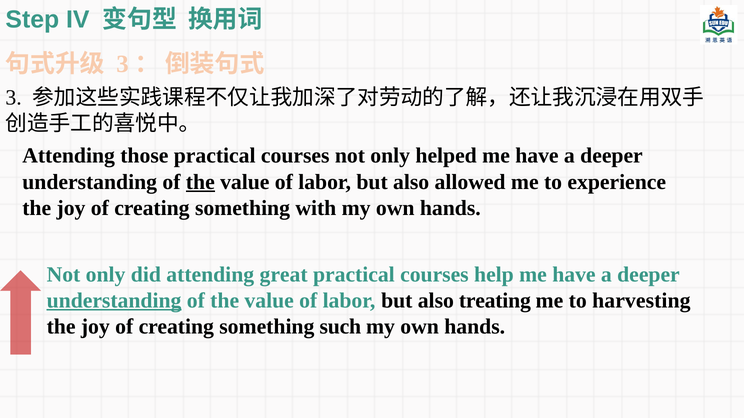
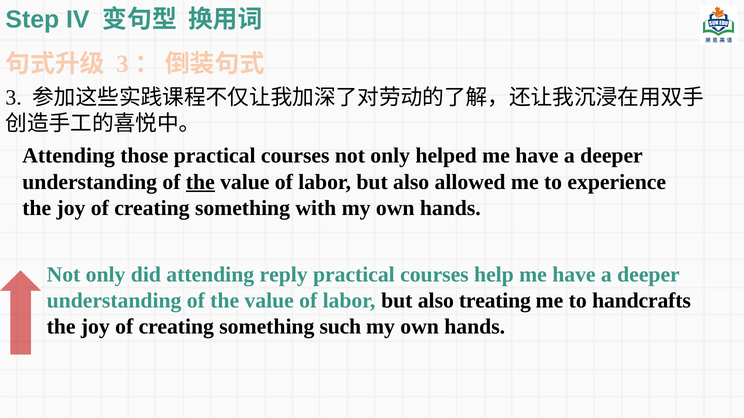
great: great -> reply (284, 275)
understanding underline: present -> none (114, 301)
harvesting: harvesting -> handcrafts (642, 301)
